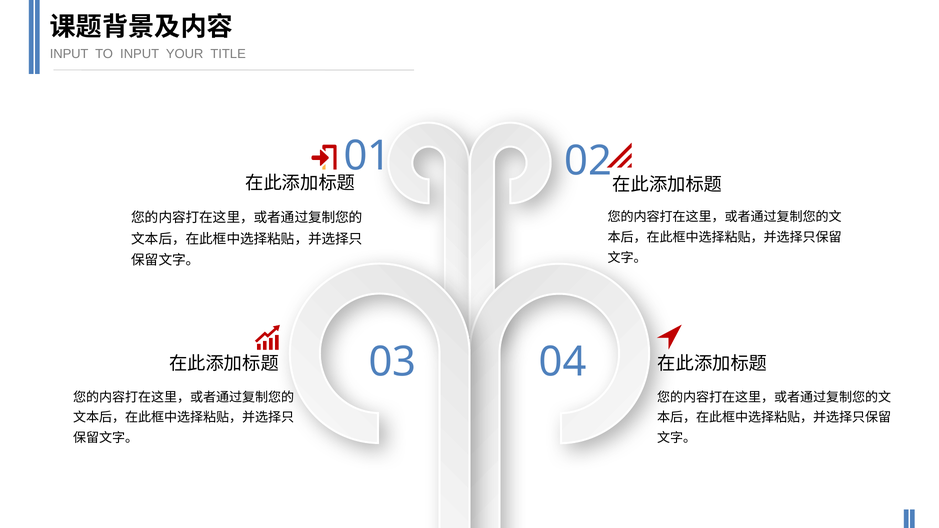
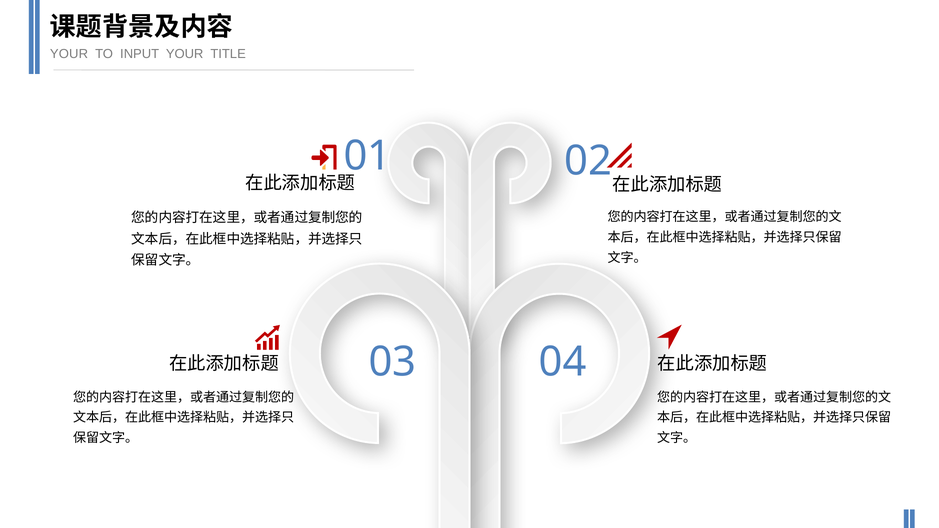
INPUT: INPUT -> YOUR (69, 54)
